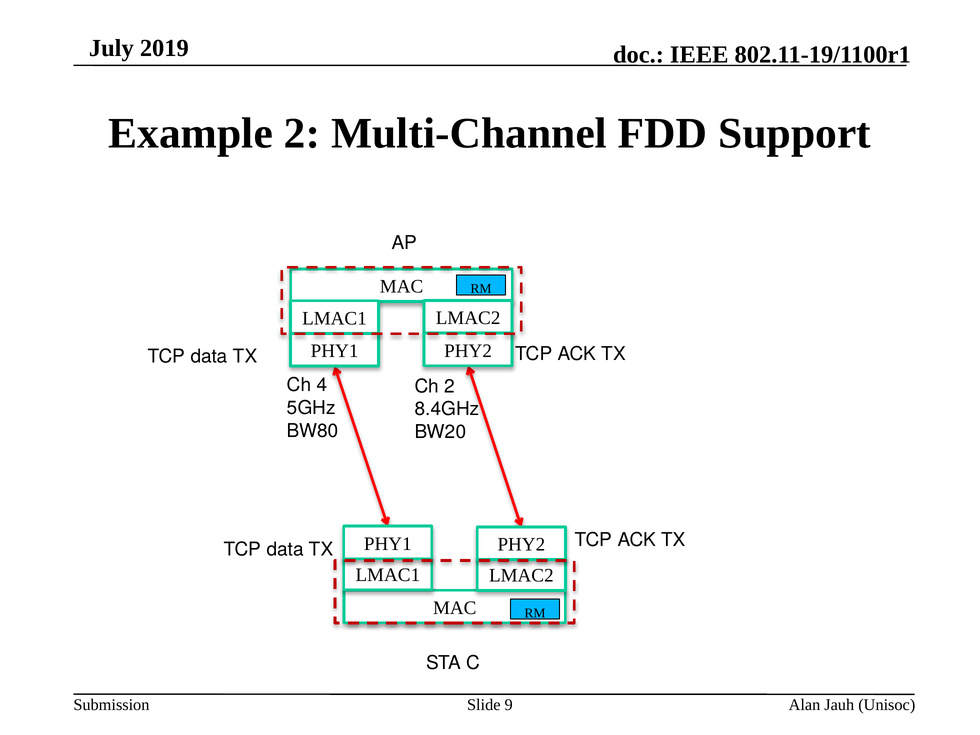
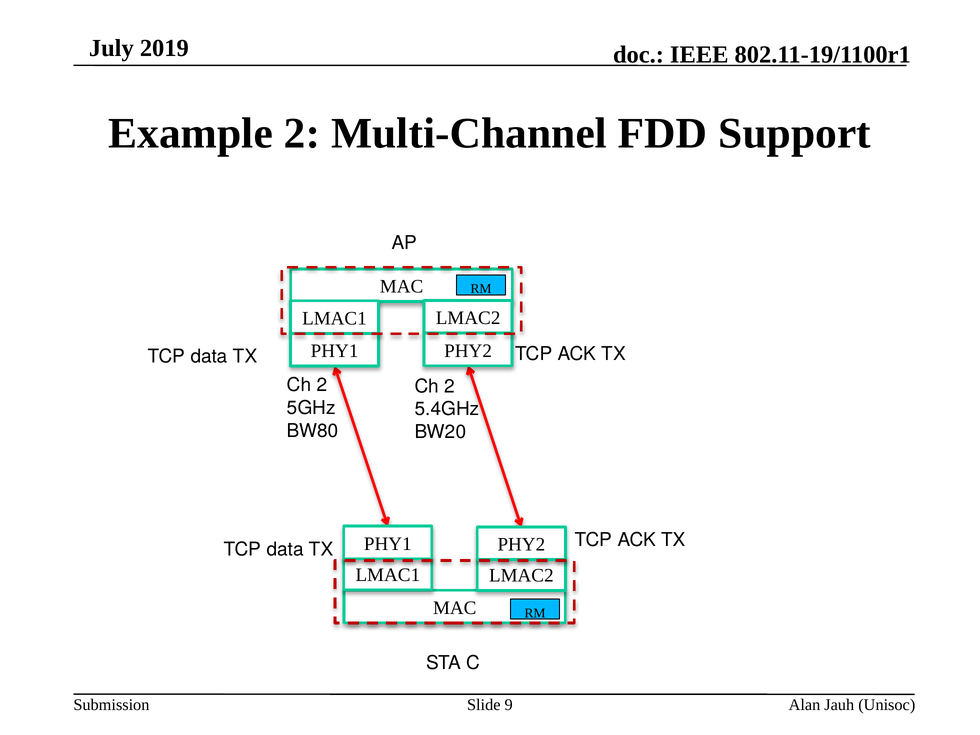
4: 4 -> 2 (322, 385)
8.4GHz: 8.4GHz -> 5.4GHz (447, 409)
